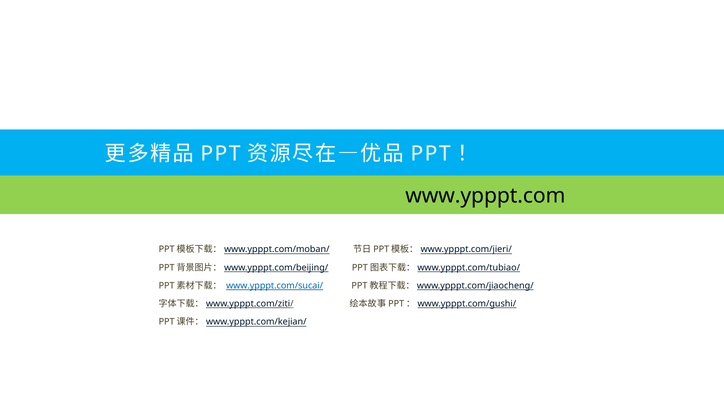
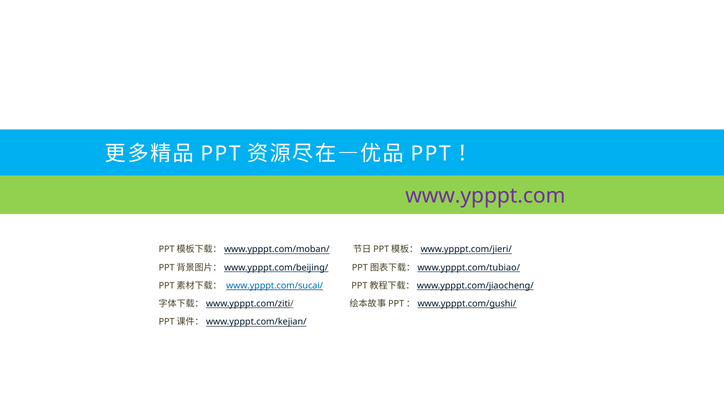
www.ypppt.com colour: black -> purple (485, 196)
